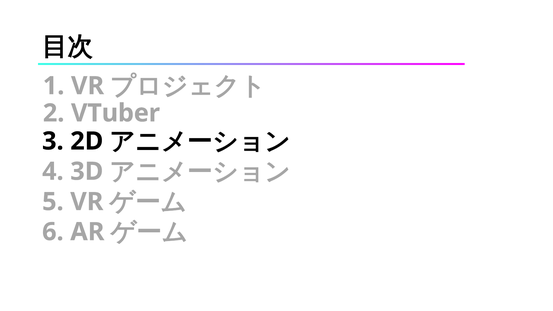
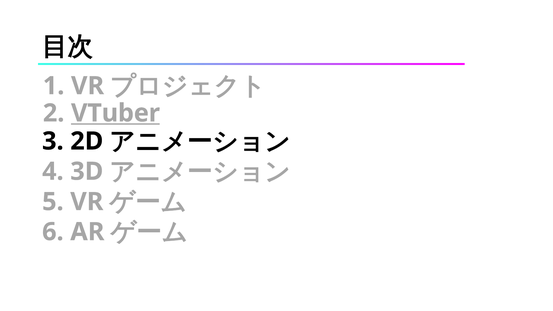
VTuber underline: none -> present (116, 113)
